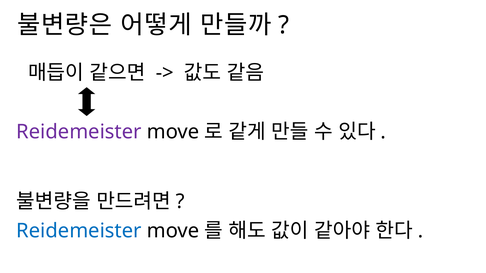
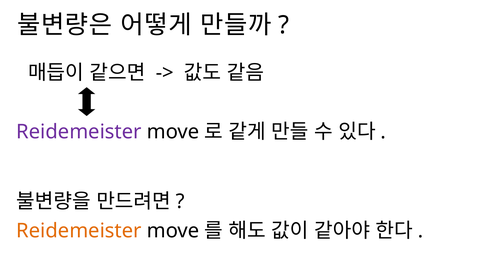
Reidemeister colour: blue -> orange (79, 231)
